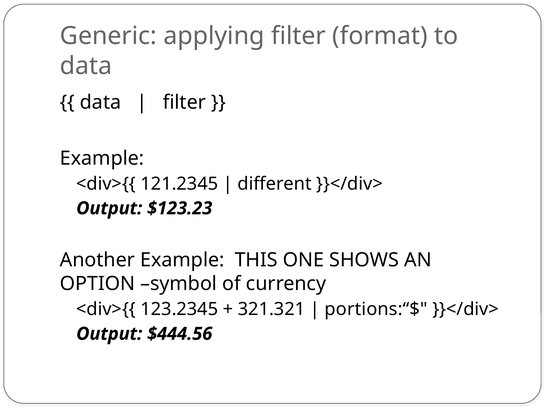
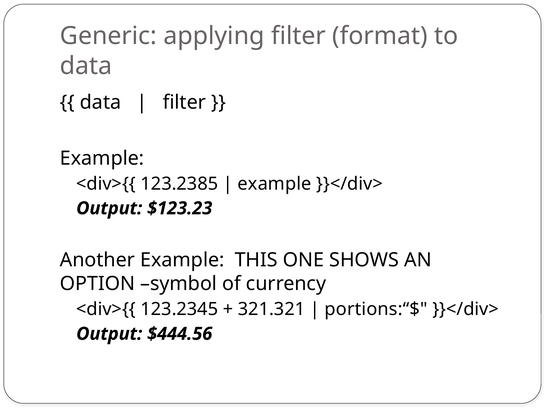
121.2345: 121.2345 -> 123.2385 (179, 184)
different: different -> example (275, 184)
